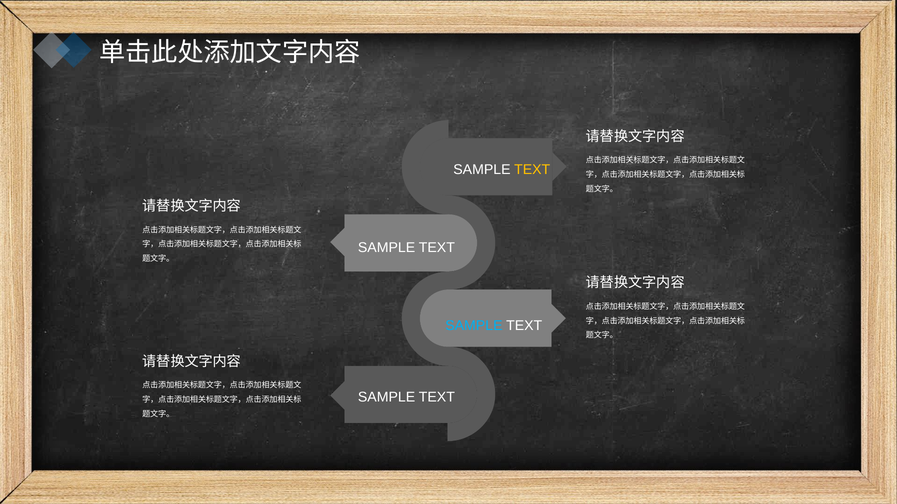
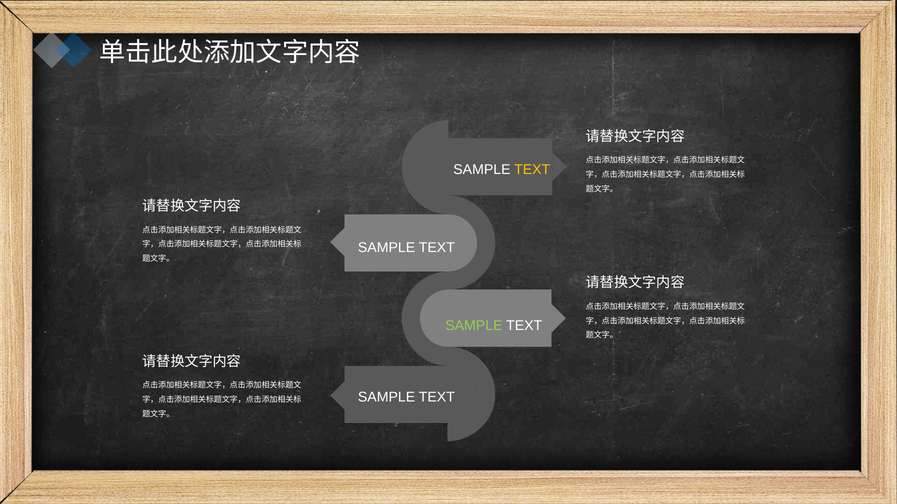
SAMPLE colour: light blue -> light green (474, 326)
